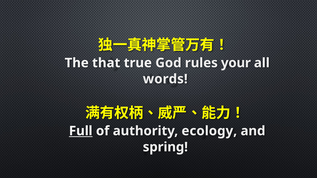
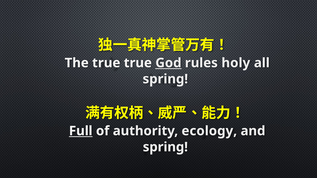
The that: that -> true (106, 63)
God underline: none -> present (168, 63)
your: your -> holy (236, 63)
words: words -> spring (165, 79)
